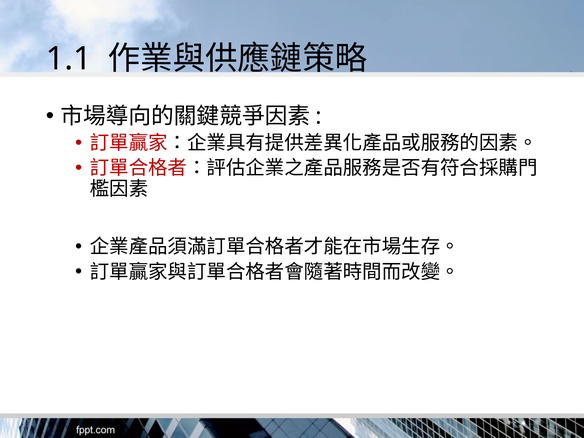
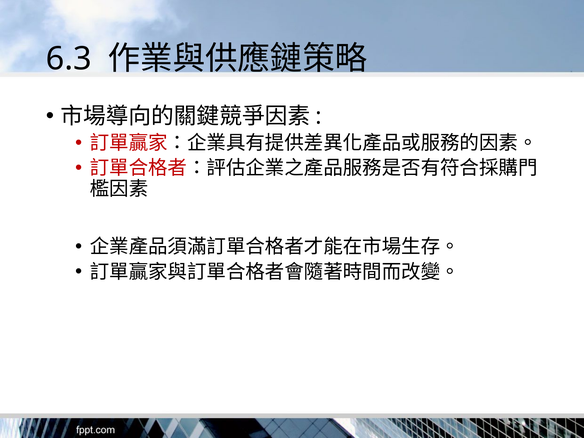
1.1: 1.1 -> 6.3 (69, 59)
